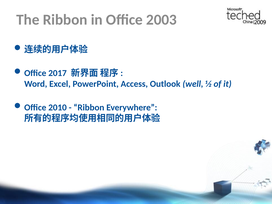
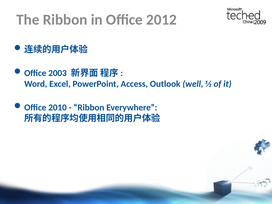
2003: 2003 -> 2012 (161, 20)
2017: 2017 -> 2003 (58, 73)
